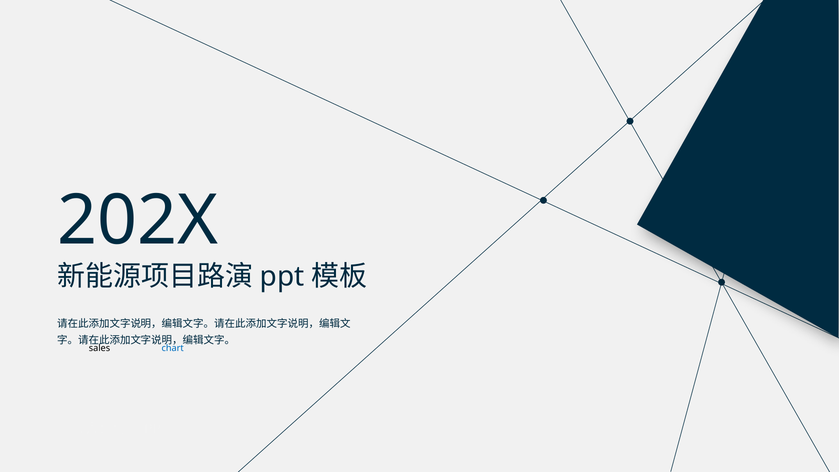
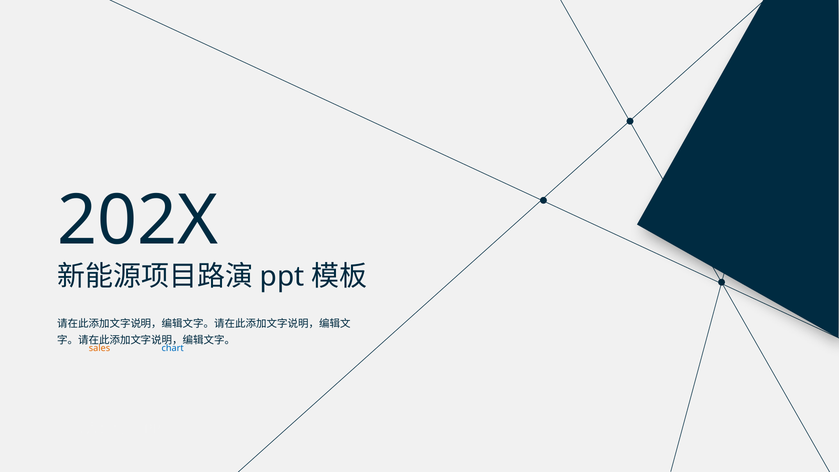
sales colour: black -> orange (99, 348)
